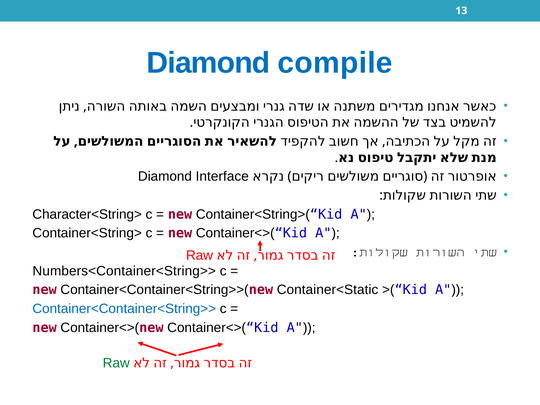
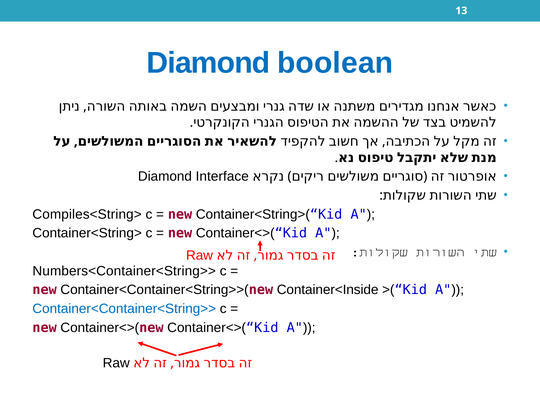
compile: compile -> boolean (335, 63)
Character<String>: Character<String> -> Compiles<String> (87, 214)
Container<Static: Container<Static -> Container<Inside (328, 290)
Raw colour: green -> black (116, 363)
